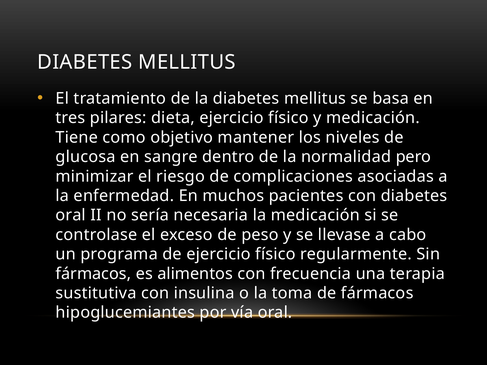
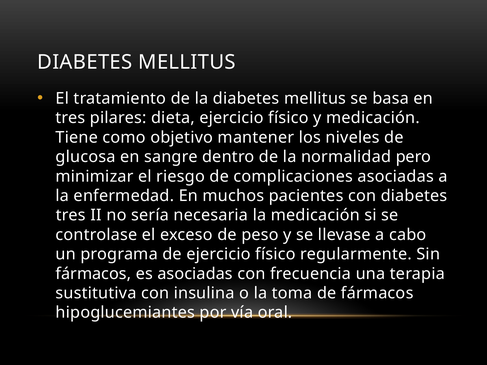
oral: oral -> tres (71, 215)
es alimentos: alimentos -> asociadas (195, 274)
